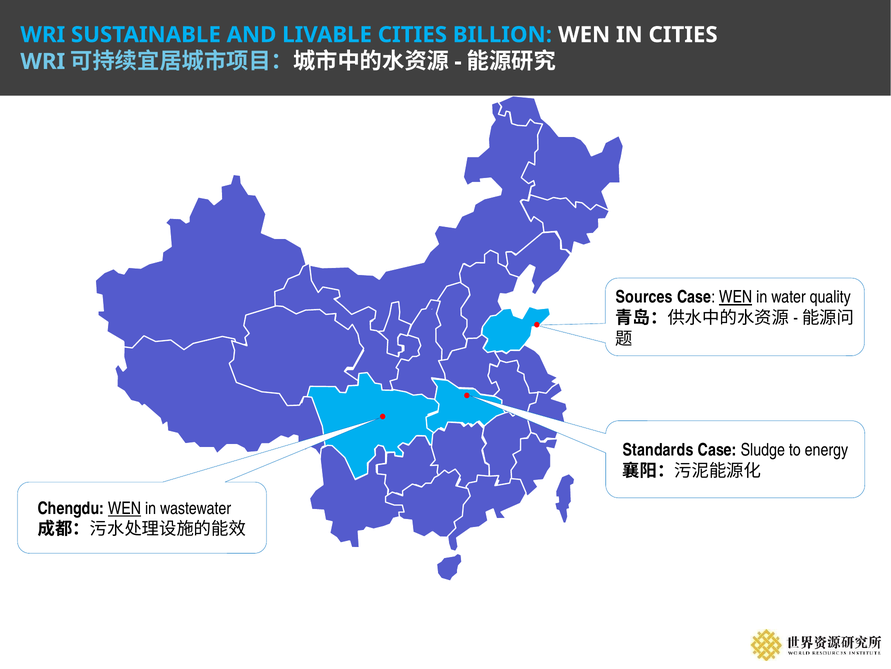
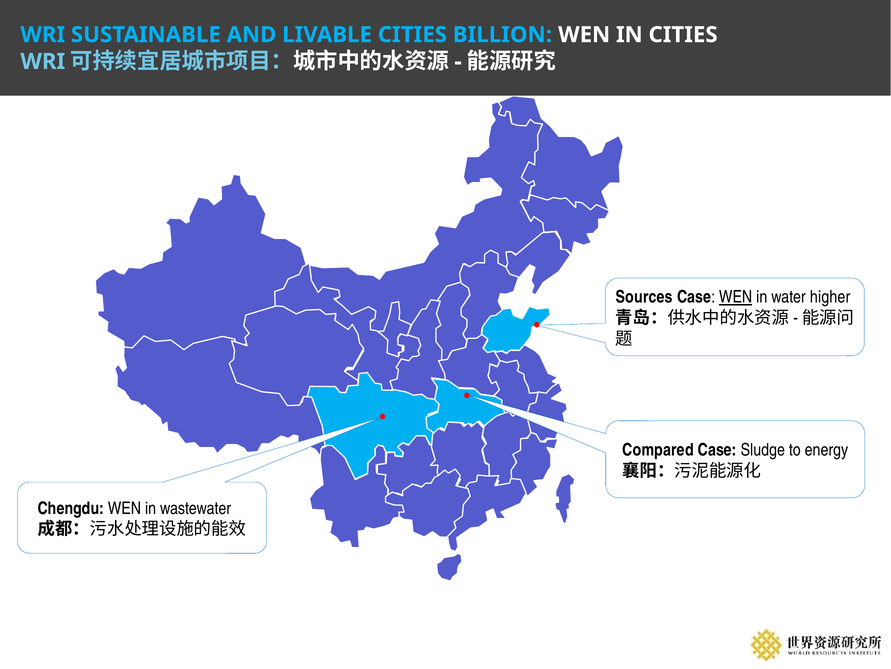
quality: quality -> higher (830, 297)
Standards: Standards -> Compared (658, 450)
WEN underline: present -> none (125, 508)
